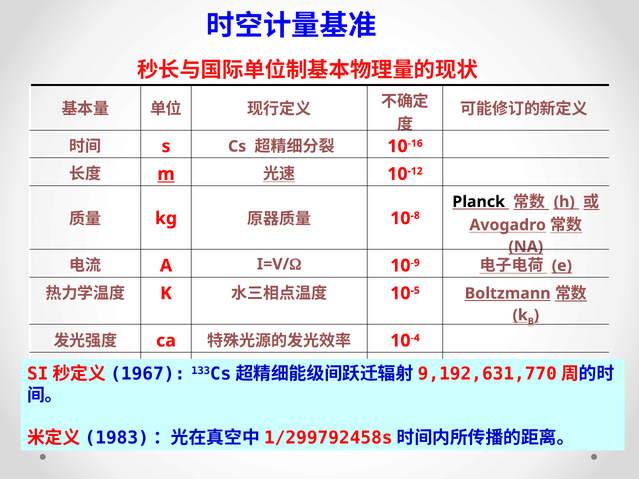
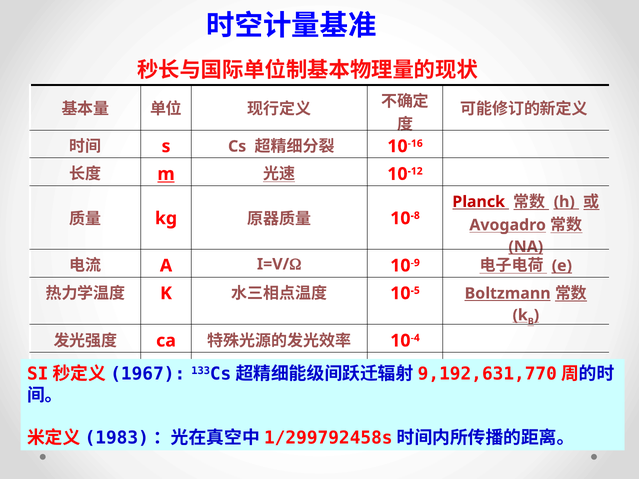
Planck colour: black -> red (479, 202)
